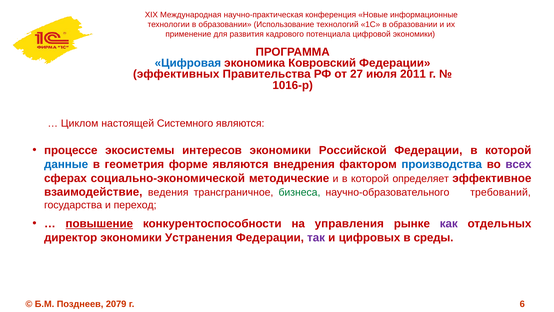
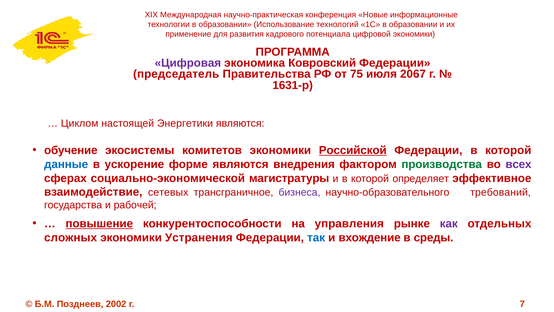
Цифровая colour: blue -> purple (188, 63)
эффективных: эффективных -> председатель (176, 74)
27: 27 -> 75 (357, 74)
2011: 2011 -> 2067 (413, 74)
1016-р: 1016-р -> 1631-р (293, 85)
Системного: Системного -> Энергетики (185, 123)
процессе: процессе -> обучение (71, 150)
интересов: интересов -> комитетов (212, 150)
Российской underline: none -> present (353, 150)
геометрия: геометрия -> ускорение (134, 164)
производства colour: blue -> green (442, 164)
методические: методические -> магистратуры (289, 178)
ведения: ведения -> сетевых (168, 192)
бизнеса colour: green -> purple (299, 192)
переход: переход -> рабочей (135, 205)
директор: директор -> сложных (71, 237)
так colour: purple -> blue (316, 237)
цифровых: цифровых -> вхождение (370, 237)
2079: 2079 -> 2002 (116, 304)
6: 6 -> 7 (522, 304)
